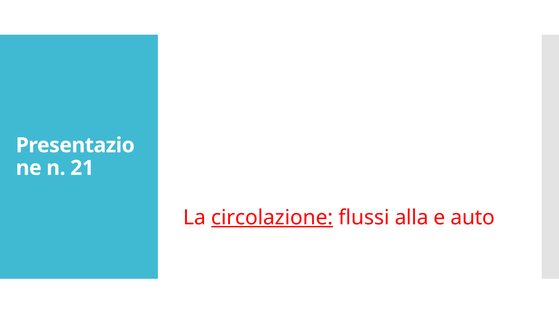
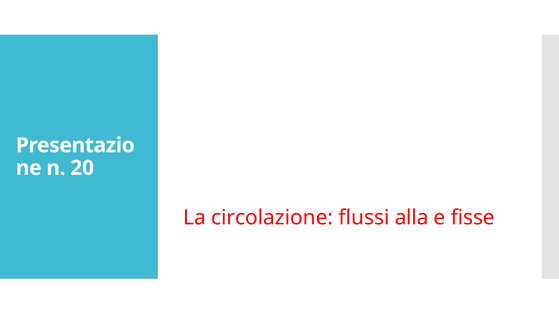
21: 21 -> 20 (82, 168)
circolazione underline: present -> none (272, 218)
auto: auto -> fisse (473, 218)
